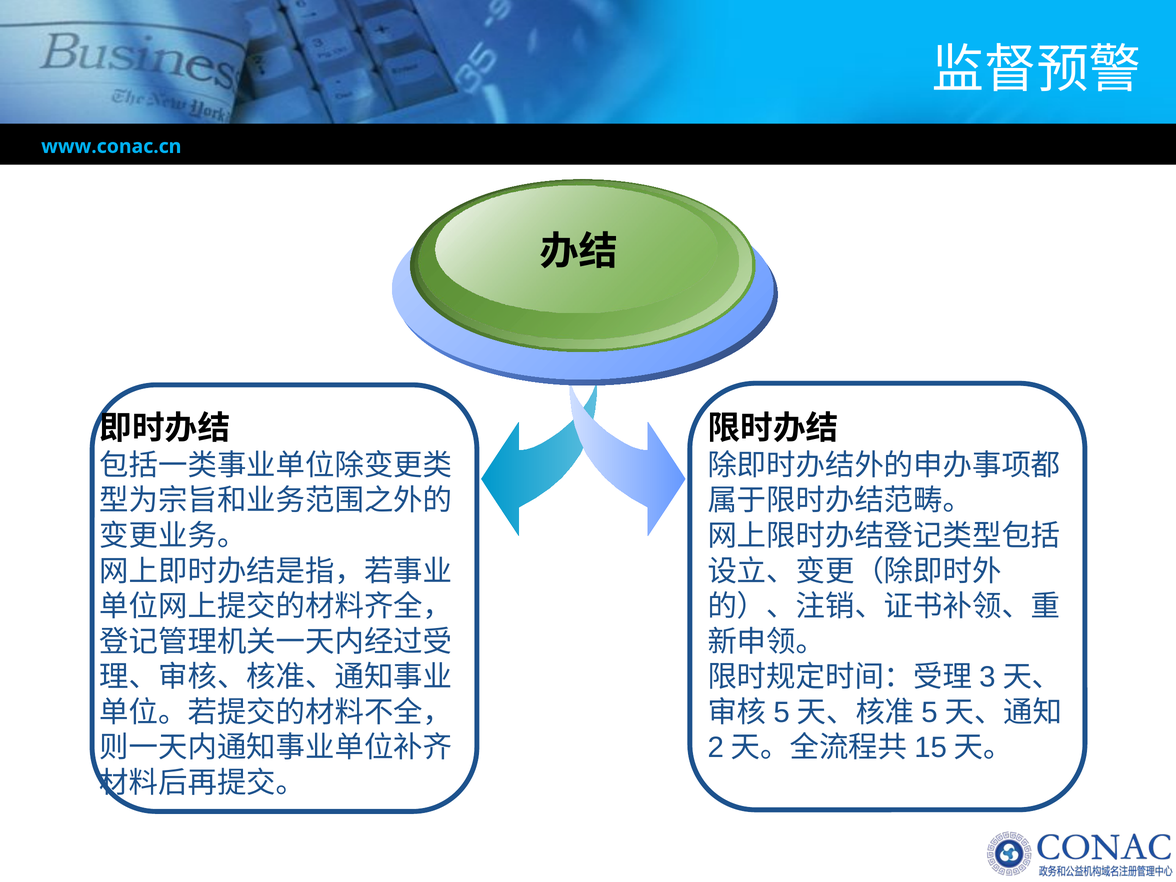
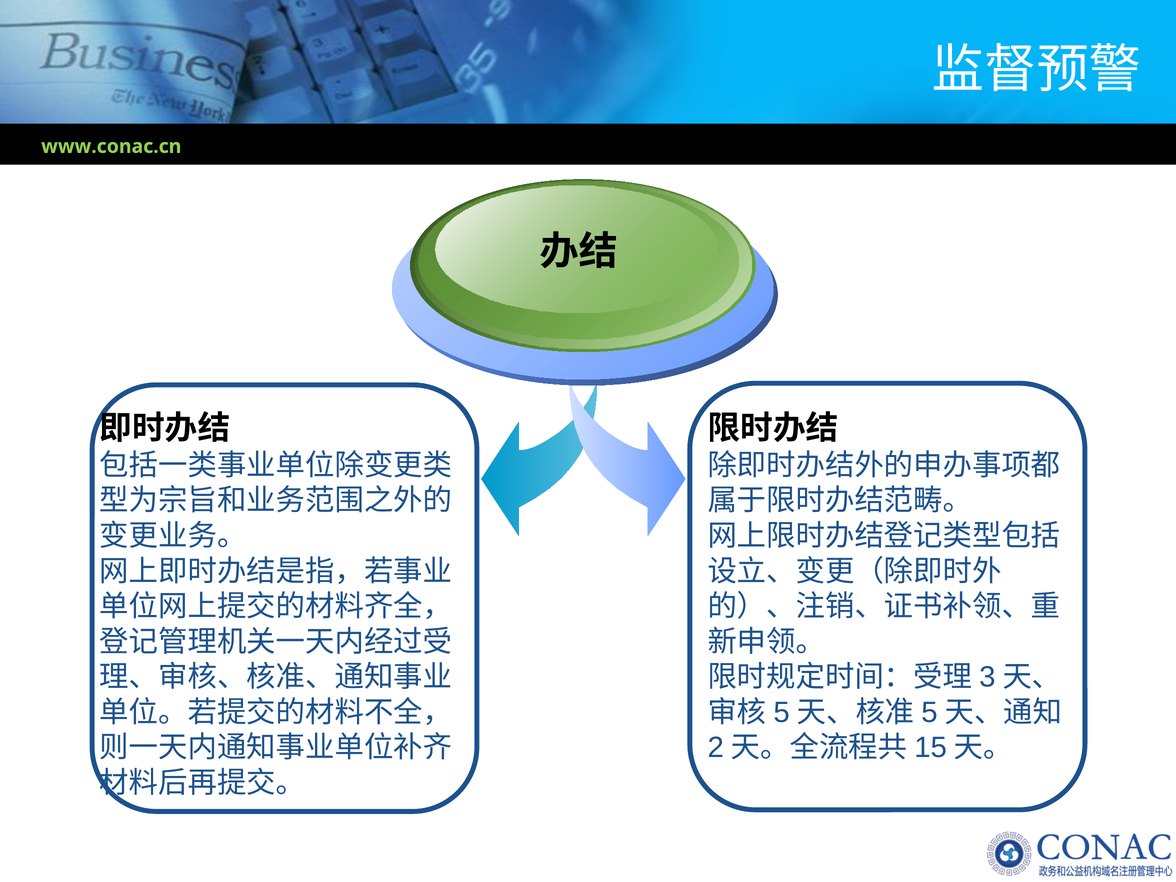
www.conac.cn colour: light blue -> light green (111, 146)
